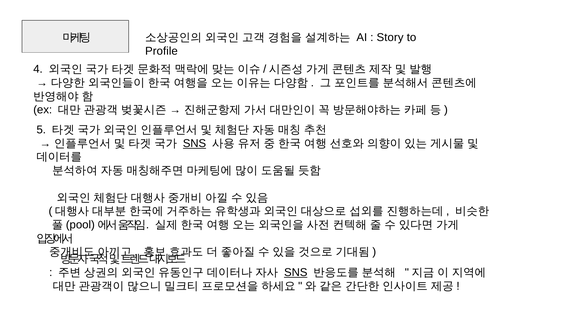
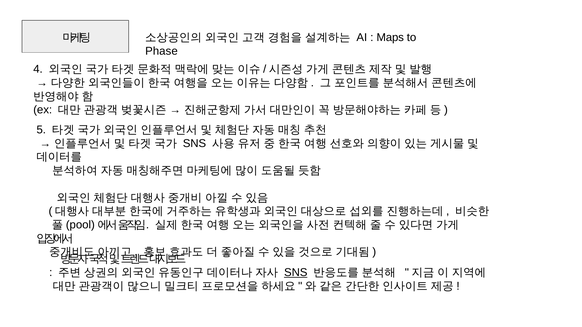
Story: Story -> Maps (390, 37)
Profile: Profile -> Phase (161, 51)
SNS underline: present -> none (194, 144)
